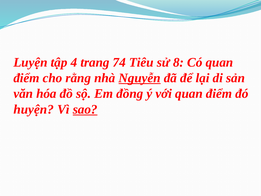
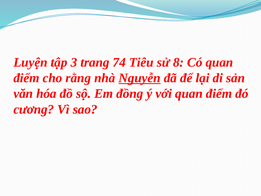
4: 4 -> 3 (74, 62)
huyện: huyện -> cương (34, 109)
sao underline: present -> none (85, 109)
